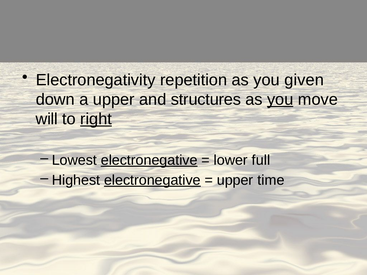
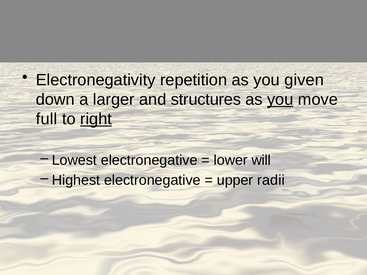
a upper: upper -> larger (114, 100)
will: will -> full (47, 119)
electronegative underline: present -> none (149, 160)
full: full -> will (261, 160)
electronegative underline: present -> none (152, 180)
time: time -> radii (271, 180)
